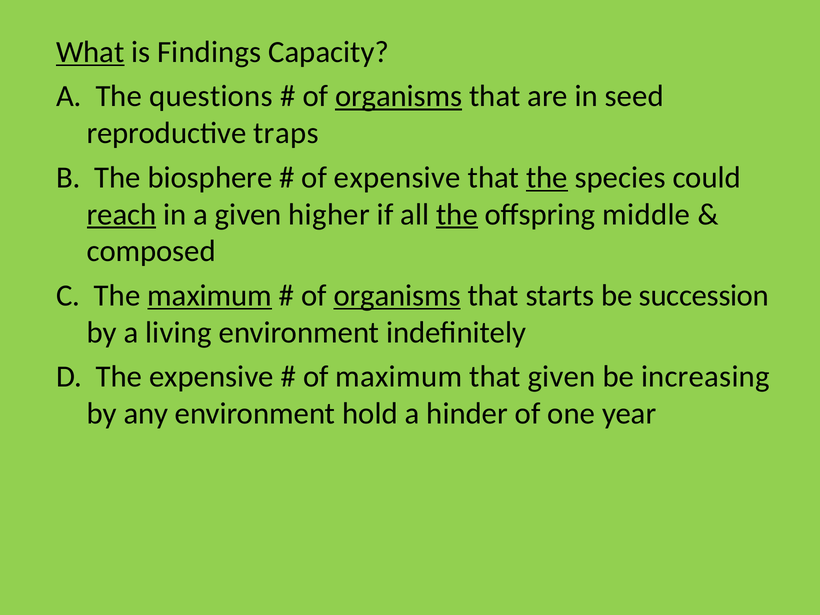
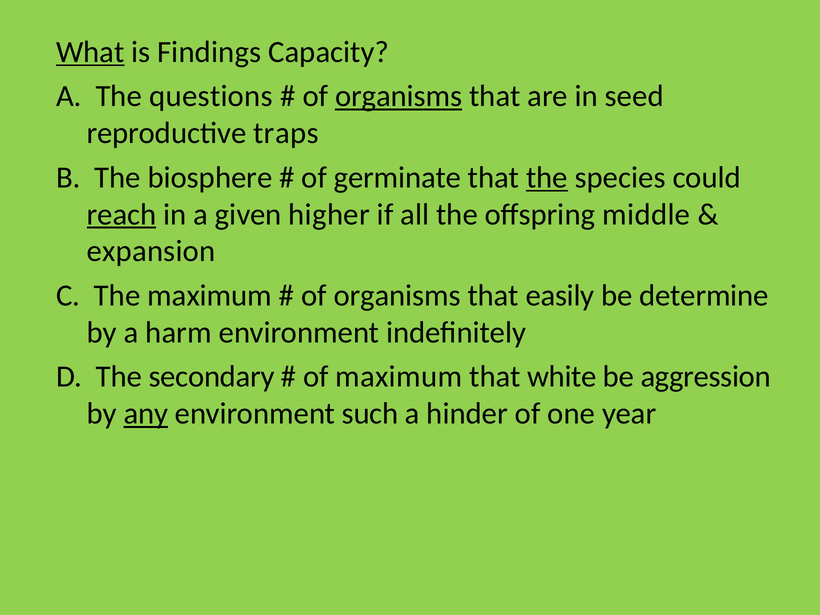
of expensive: expensive -> germinate (398, 177)
the underline: present -> none (457, 214)
composed: composed -> expansion (151, 251)
maximum underline: present -> none (210, 296)
organisms underline: present -> none (397, 296)
starts: starts -> easily (560, 296)
succession: succession -> determine (704, 296)
living: living -> harm (178, 332)
The expensive: expensive -> secondary (212, 377)
that given: given -> white (562, 377)
increasing: increasing -> aggression (706, 377)
any underline: none -> present (146, 414)
hold: hold -> such (370, 414)
